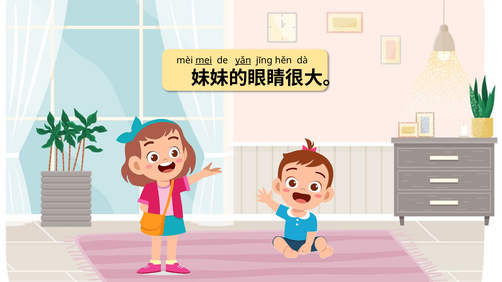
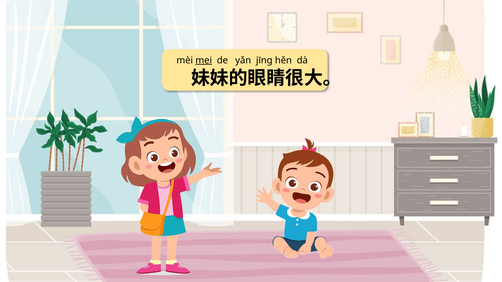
yǎn underline: present -> none (243, 60)
